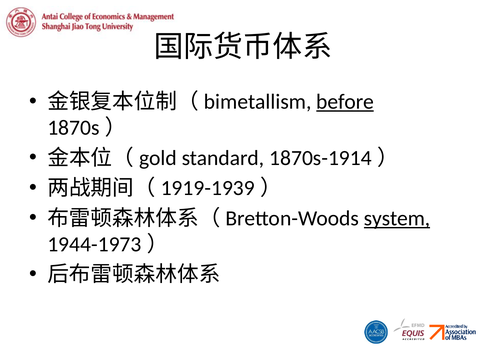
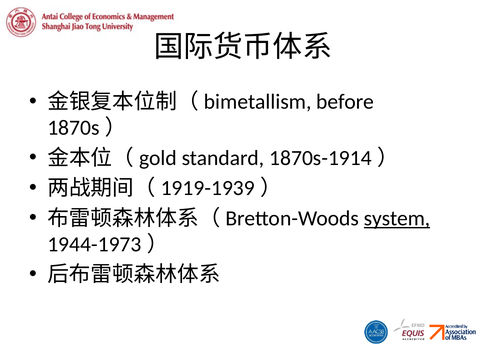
before underline: present -> none (345, 102)
